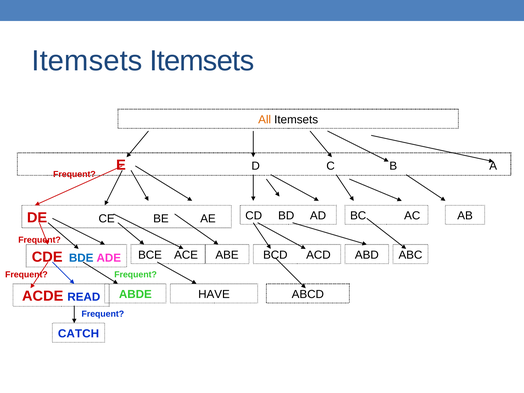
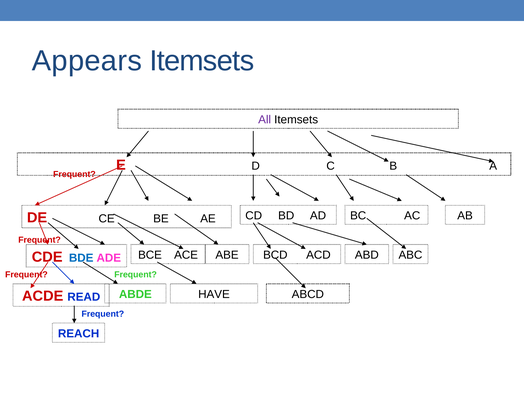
Itemsets: Itemsets -> Appears (87, 61)
All colour: orange -> purple (265, 120)
CATCH: CATCH -> REACH (79, 334)
